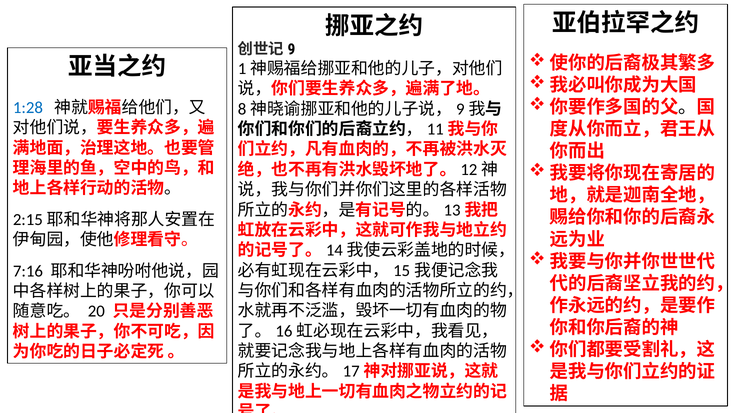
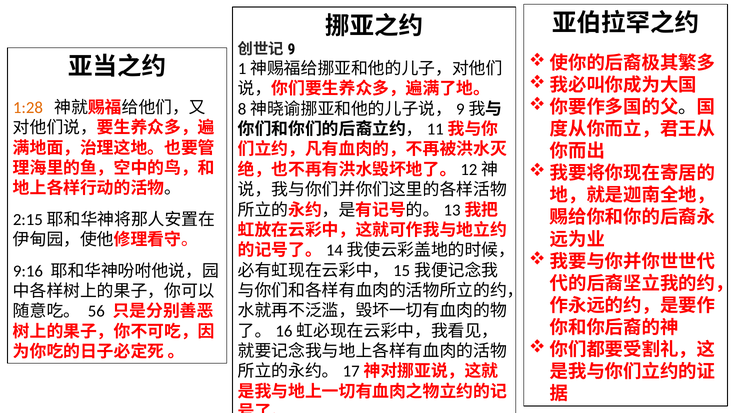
1:28 colour: blue -> orange (28, 108)
7:16: 7:16 -> 9:16 (28, 271)
20: 20 -> 56 (96, 312)
